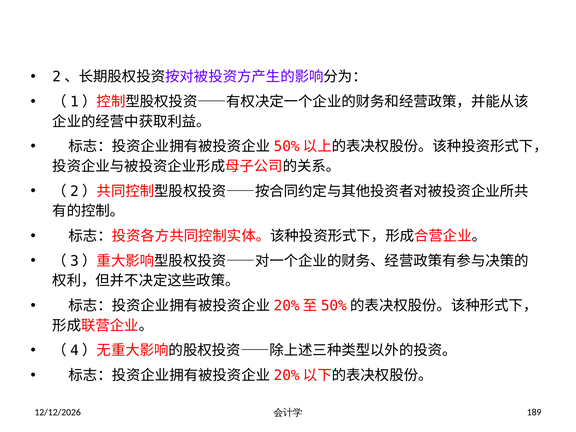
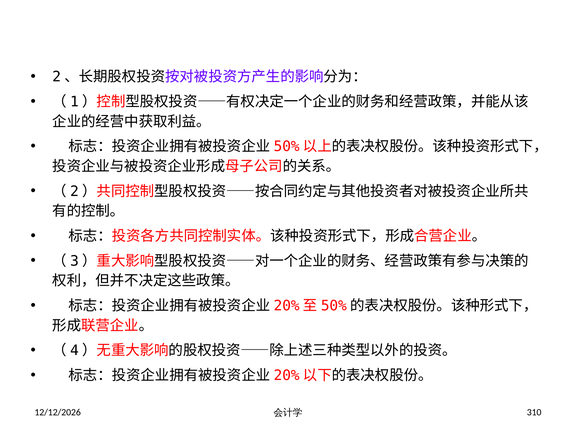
189: 189 -> 310 (534, 412)
